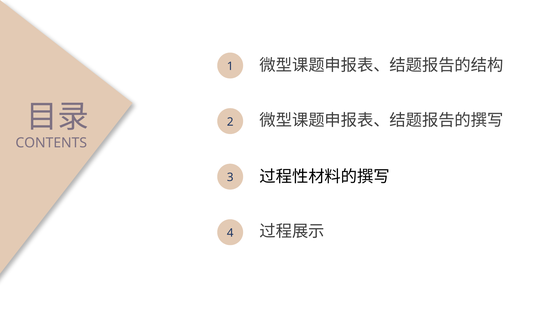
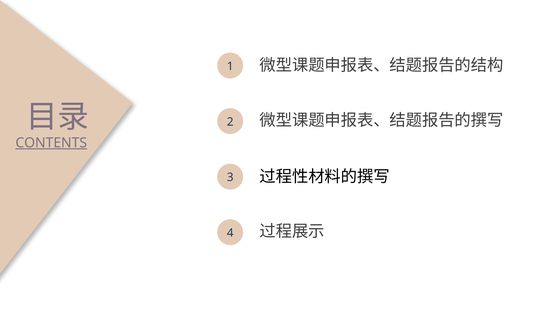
CONTENTS underline: none -> present (51, 143)
